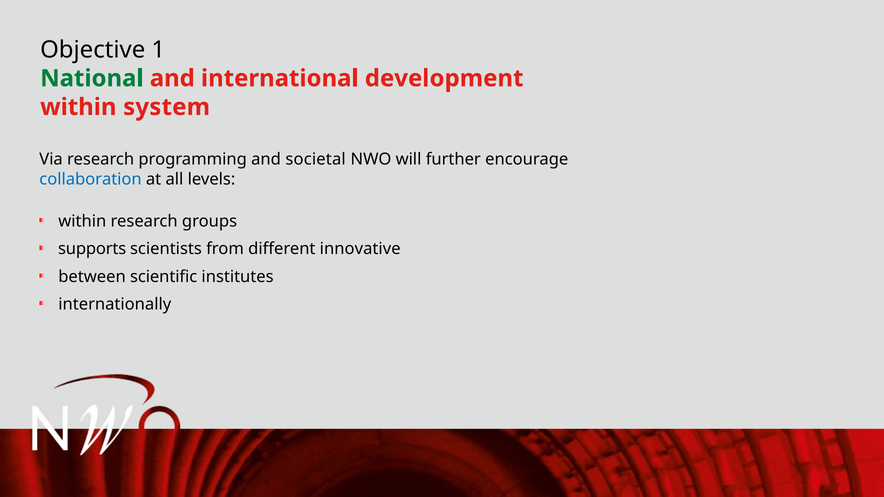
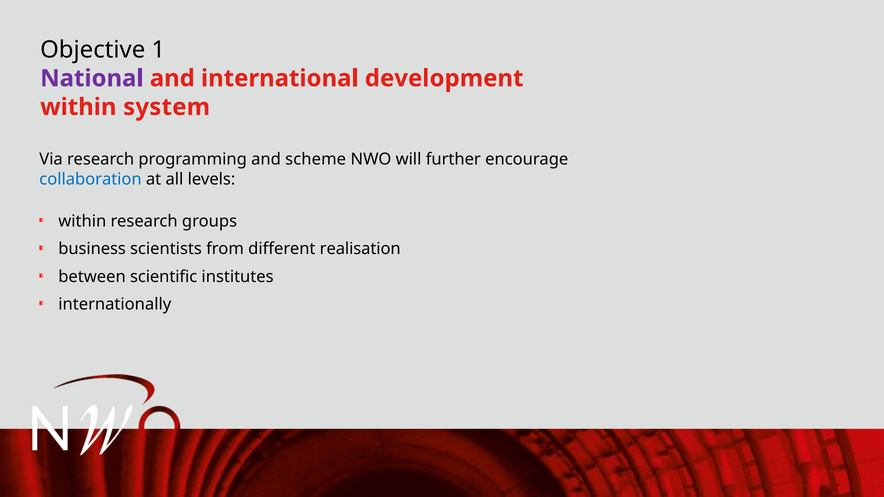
National colour: green -> purple (92, 78)
societal: societal -> scheme (316, 160)
supports: supports -> business (92, 249)
innovative: innovative -> realisation (360, 249)
